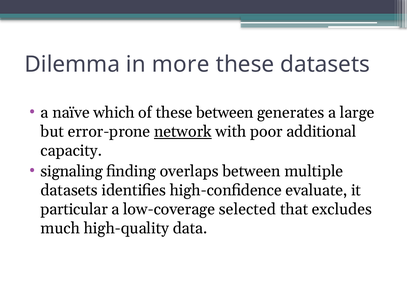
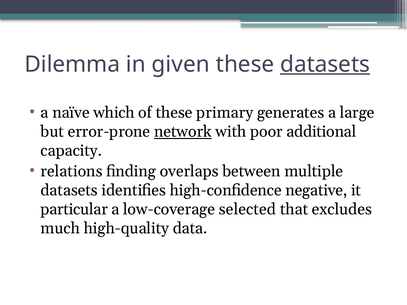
more: more -> given (181, 64)
datasets underline: none -> present (325, 64)
these between: between -> primary (225, 113)
signaling: signaling -> relations (72, 171)
evaluate: evaluate -> negative (316, 190)
